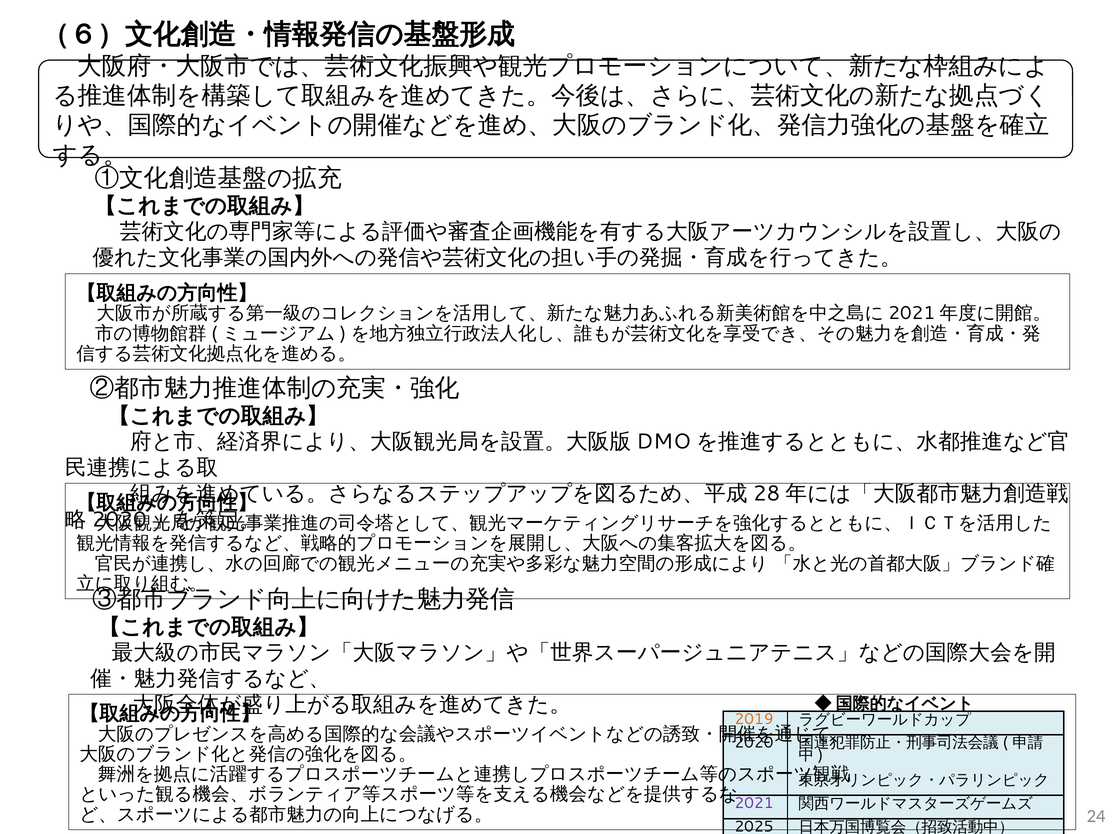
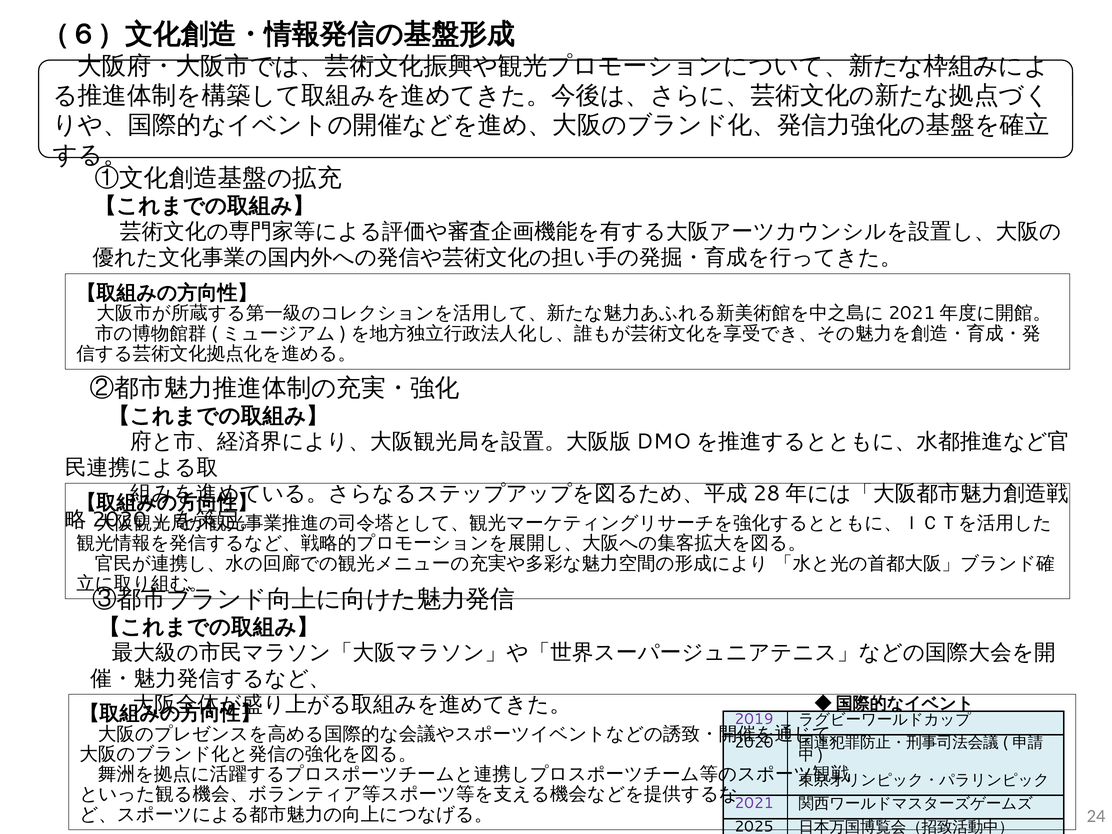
2019 colour: orange -> purple (754, 719)
